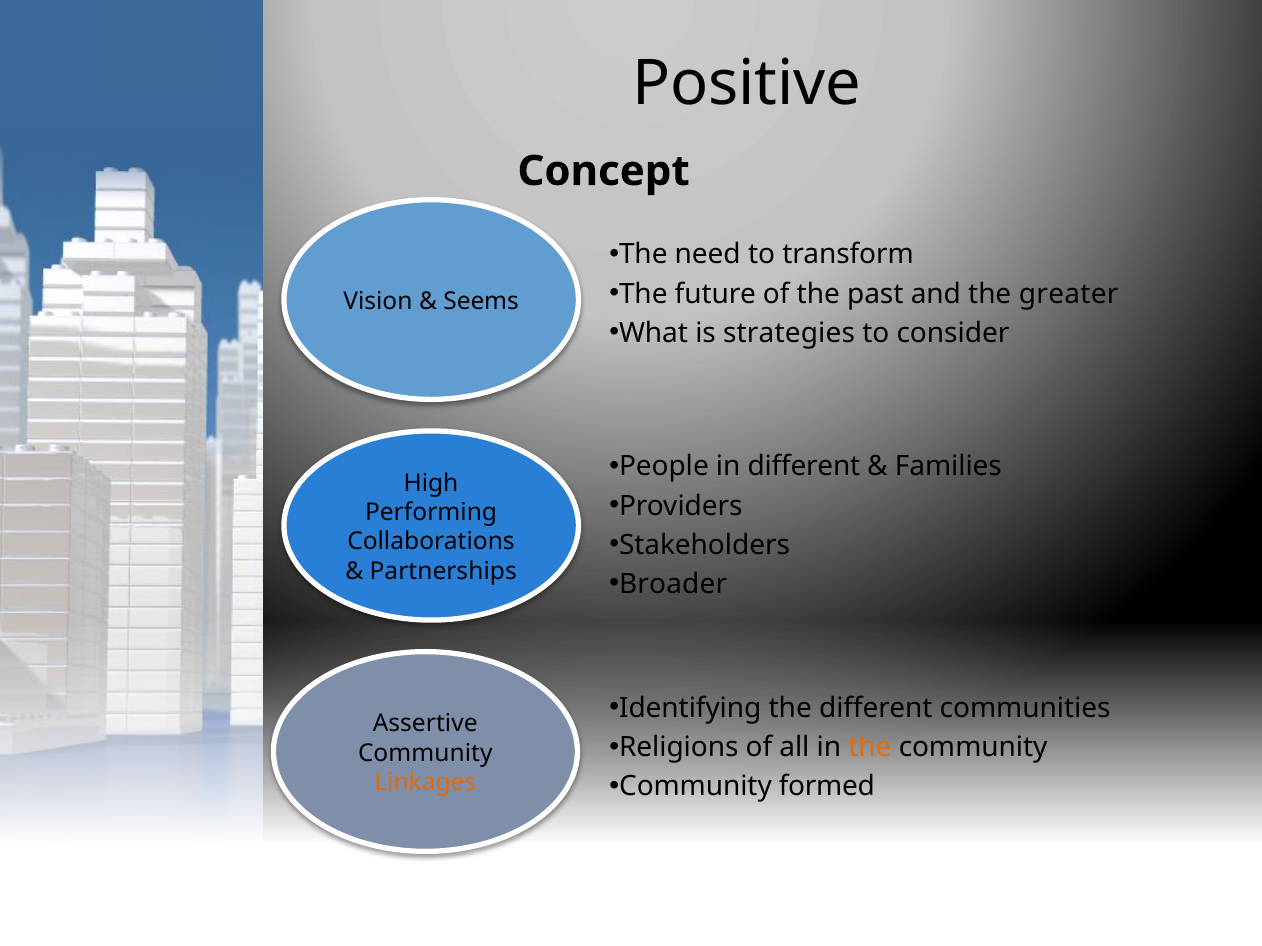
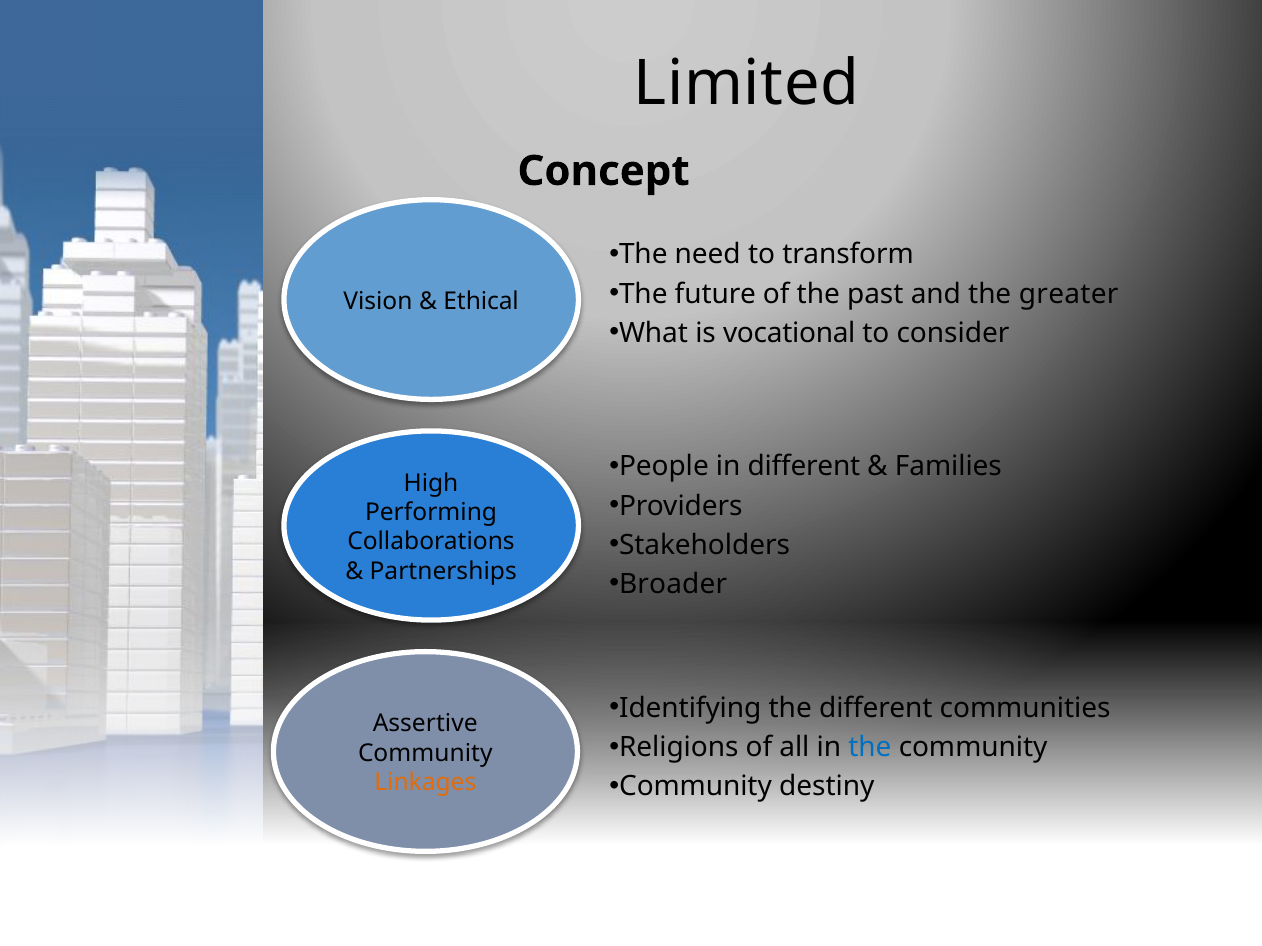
Positive: Positive -> Limited (746, 83)
Seems: Seems -> Ethical (481, 301)
strategies: strategies -> vocational (789, 333)
the colour: orange -> blue (870, 748)
formed: formed -> destiny (827, 787)
